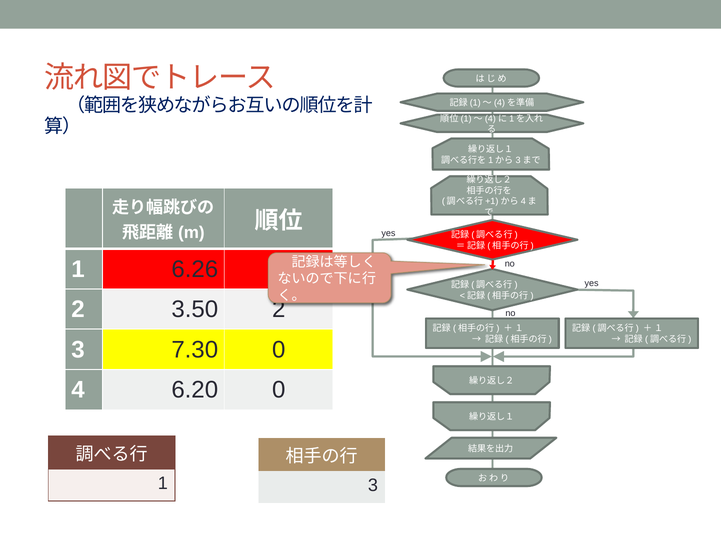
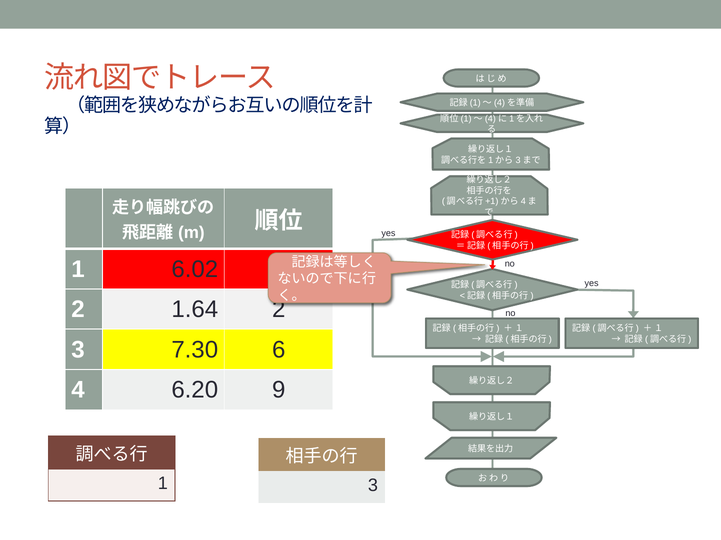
6.26: 6.26 -> 6.02 (195, 270)
3.50: 3.50 -> 1.64 (195, 310)
7.30 0: 0 -> 6 (279, 350)
6.20 0: 0 -> 9 (279, 391)
